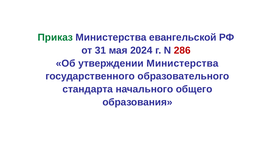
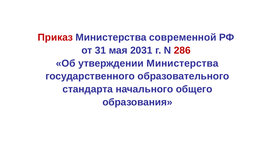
Приказ colour: green -> red (55, 38)
евангельской: евангельской -> современной (183, 38)
2024: 2024 -> 2031 (141, 50)
